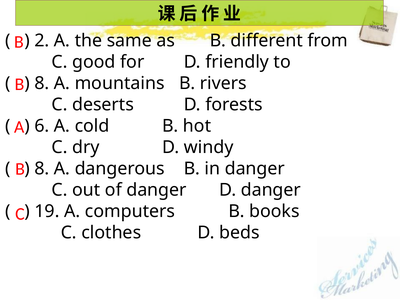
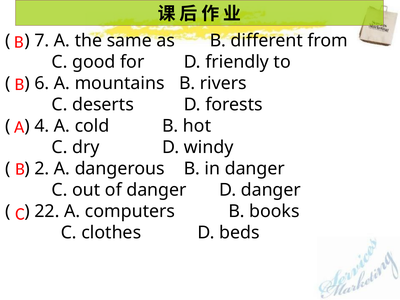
2: 2 -> 7 (42, 41)
8: 8 -> 6 (42, 83)
6: 6 -> 4 (42, 126)
8: 8 -> 2 (42, 169)
19: 19 -> 22 (47, 211)
